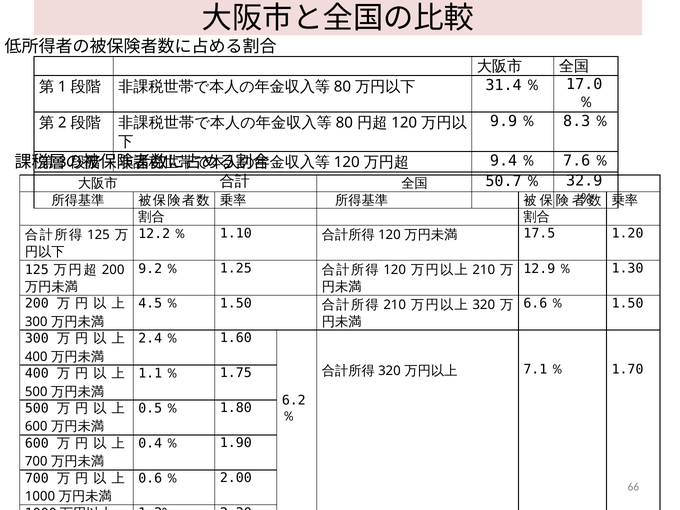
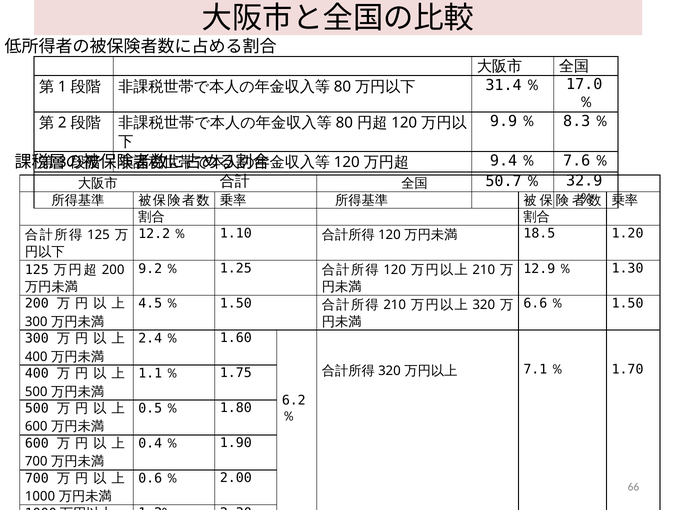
17.5: 17.5 -> 18.5 (539, 233)
